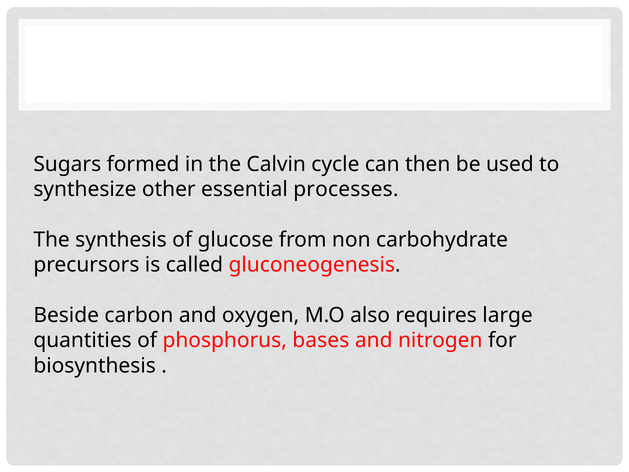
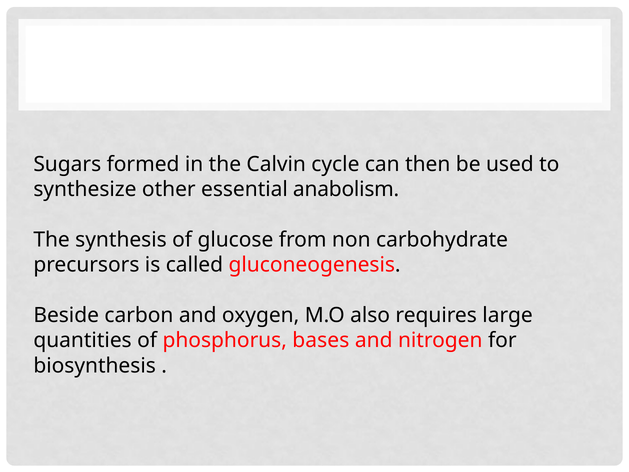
processes: processes -> anabolism (346, 189)
